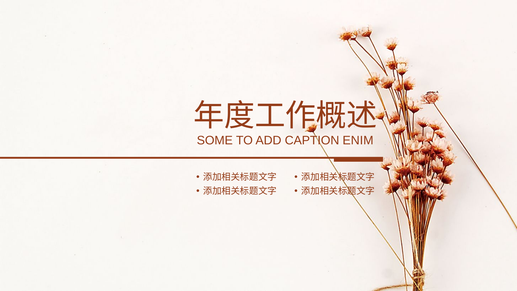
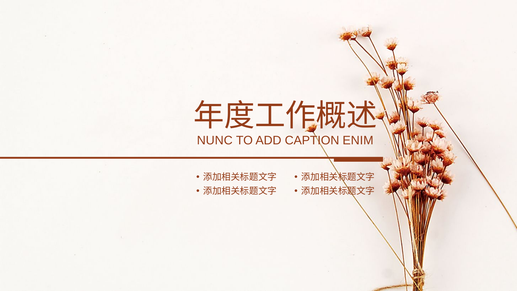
SOME: SOME -> NUNC (215, 140)
